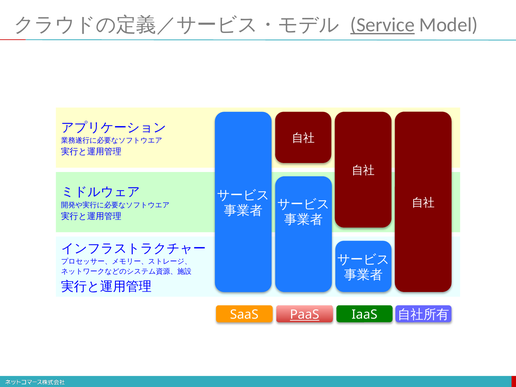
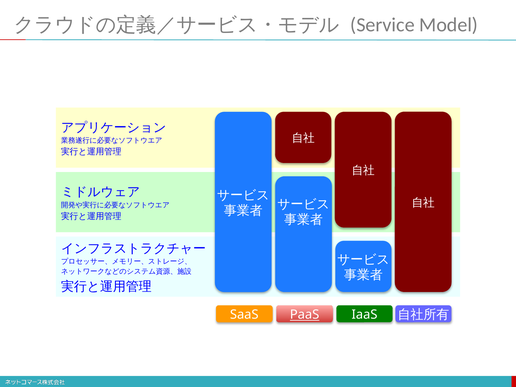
Service underline: present -> none (382, 25)
